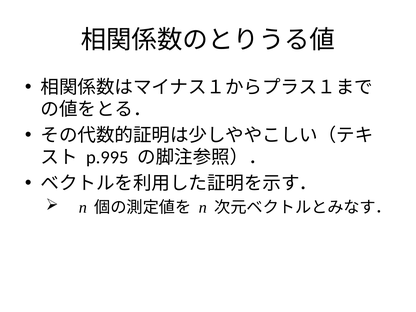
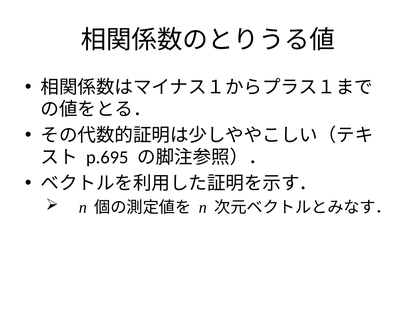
p.995: p.995 -> p.695 (107, 158)
